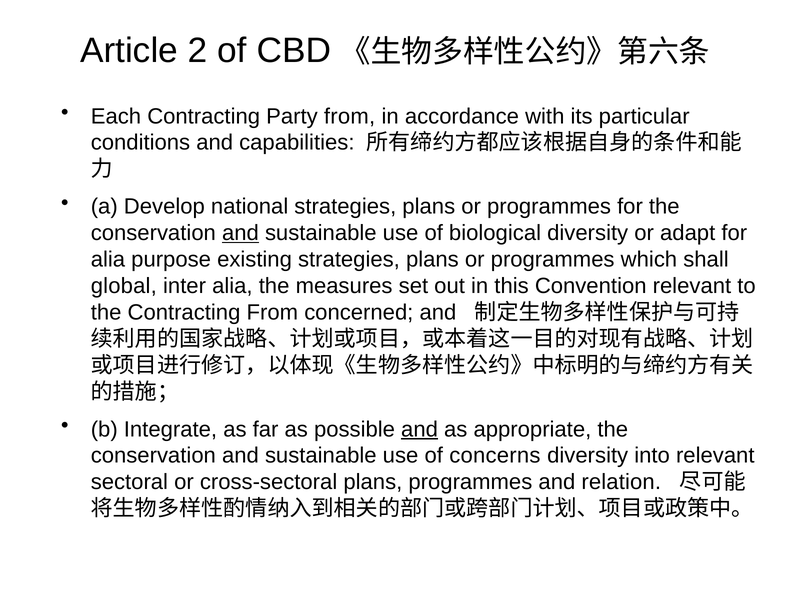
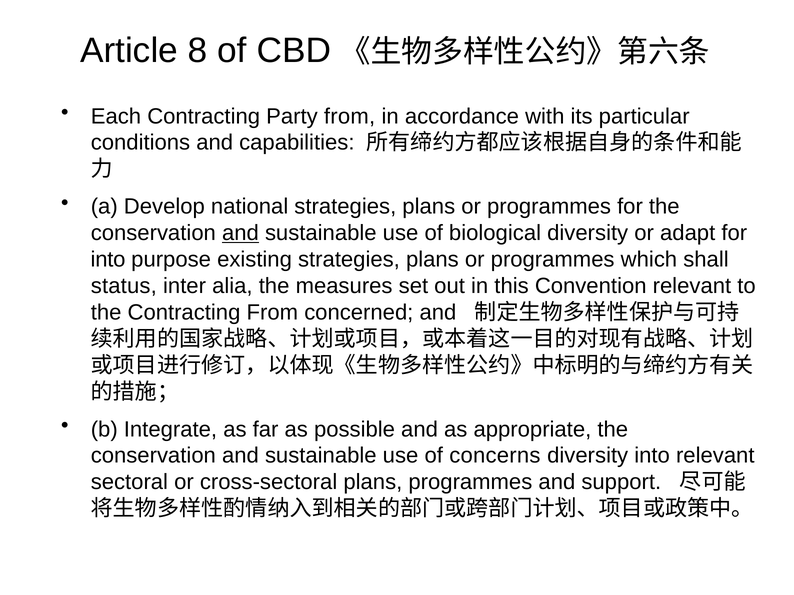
2: 2 -> 8 (198, 51)
alia: alia -> into (108, 260)
global: global -> status (124, 286)
and underline: present -> none (420, 430)
relation: relation -> support (621, 483)
